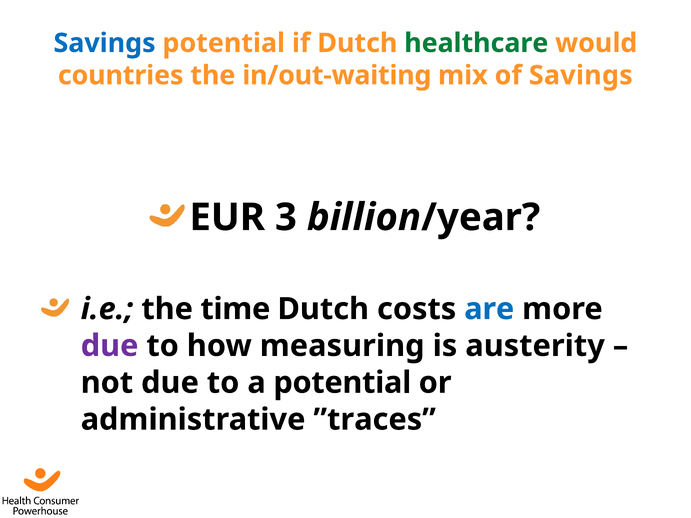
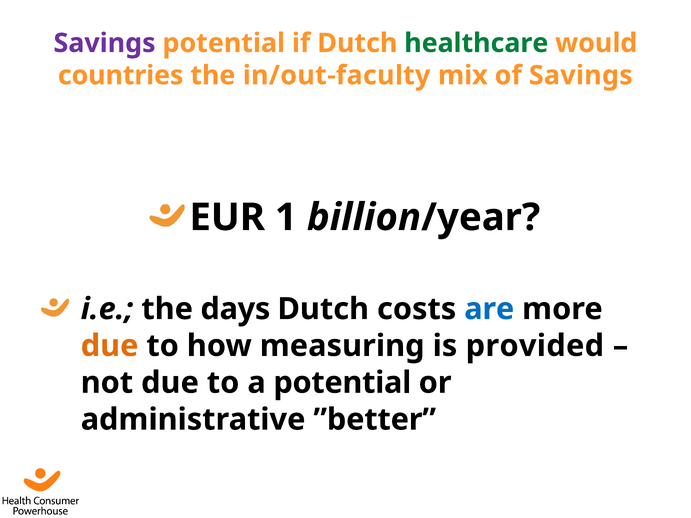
Savings colour: blue -> purple (105, 43)
in/out-waiting: in/out-waiting -> in/out-faculty (337, 75)
3: 3 -> 1 (286, 218)
time: time -> days (235, 309)
due colour: purple -> orange (110, 346)
austerity: austerity -> provided (535, 346)
”traces: ”traces -> ”better (375, 420)
